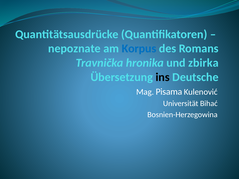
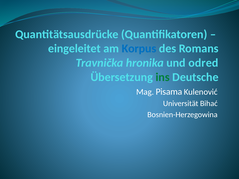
nepoznate: nepoznate -> eingeleitet (74, 49)
zbirka: zbirka -> odred (203, 63)
ins colour: black -> green (163, 77)
